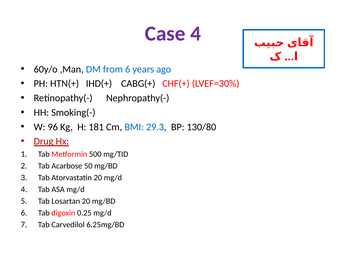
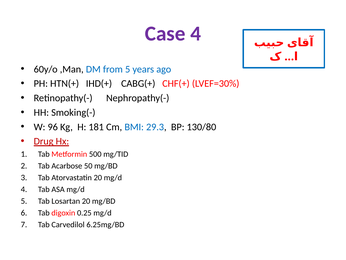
from 6: 6 -> 5 (128, 69)
